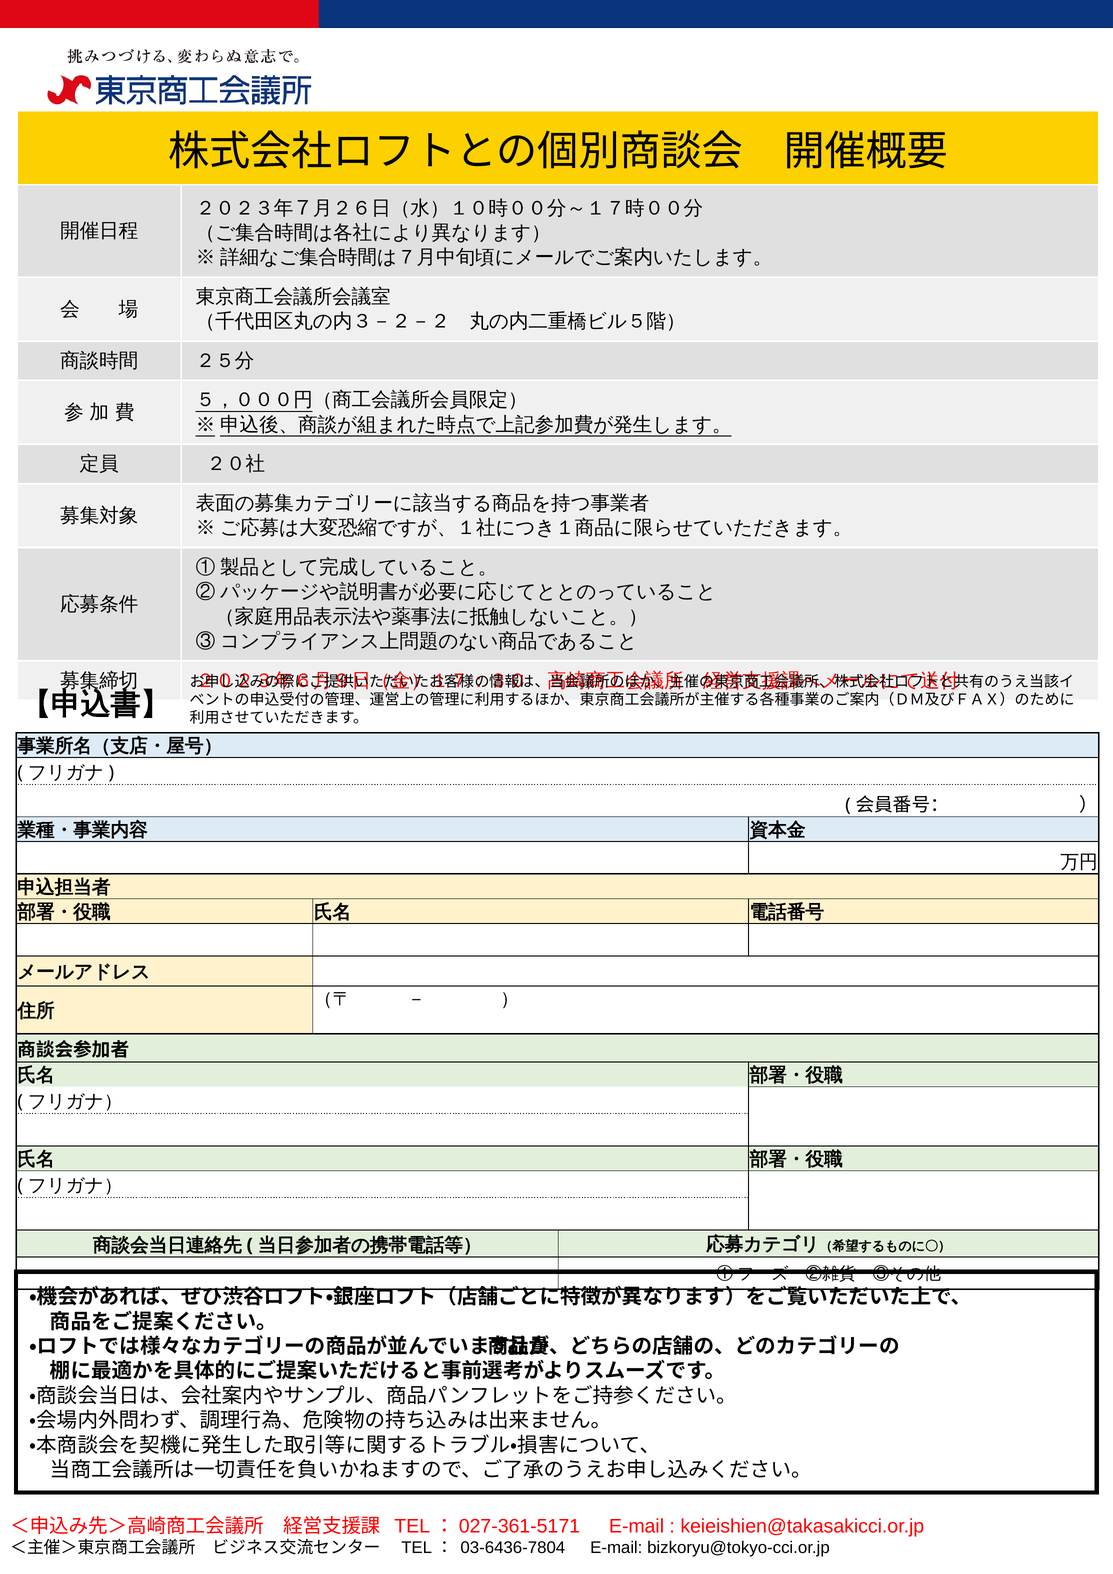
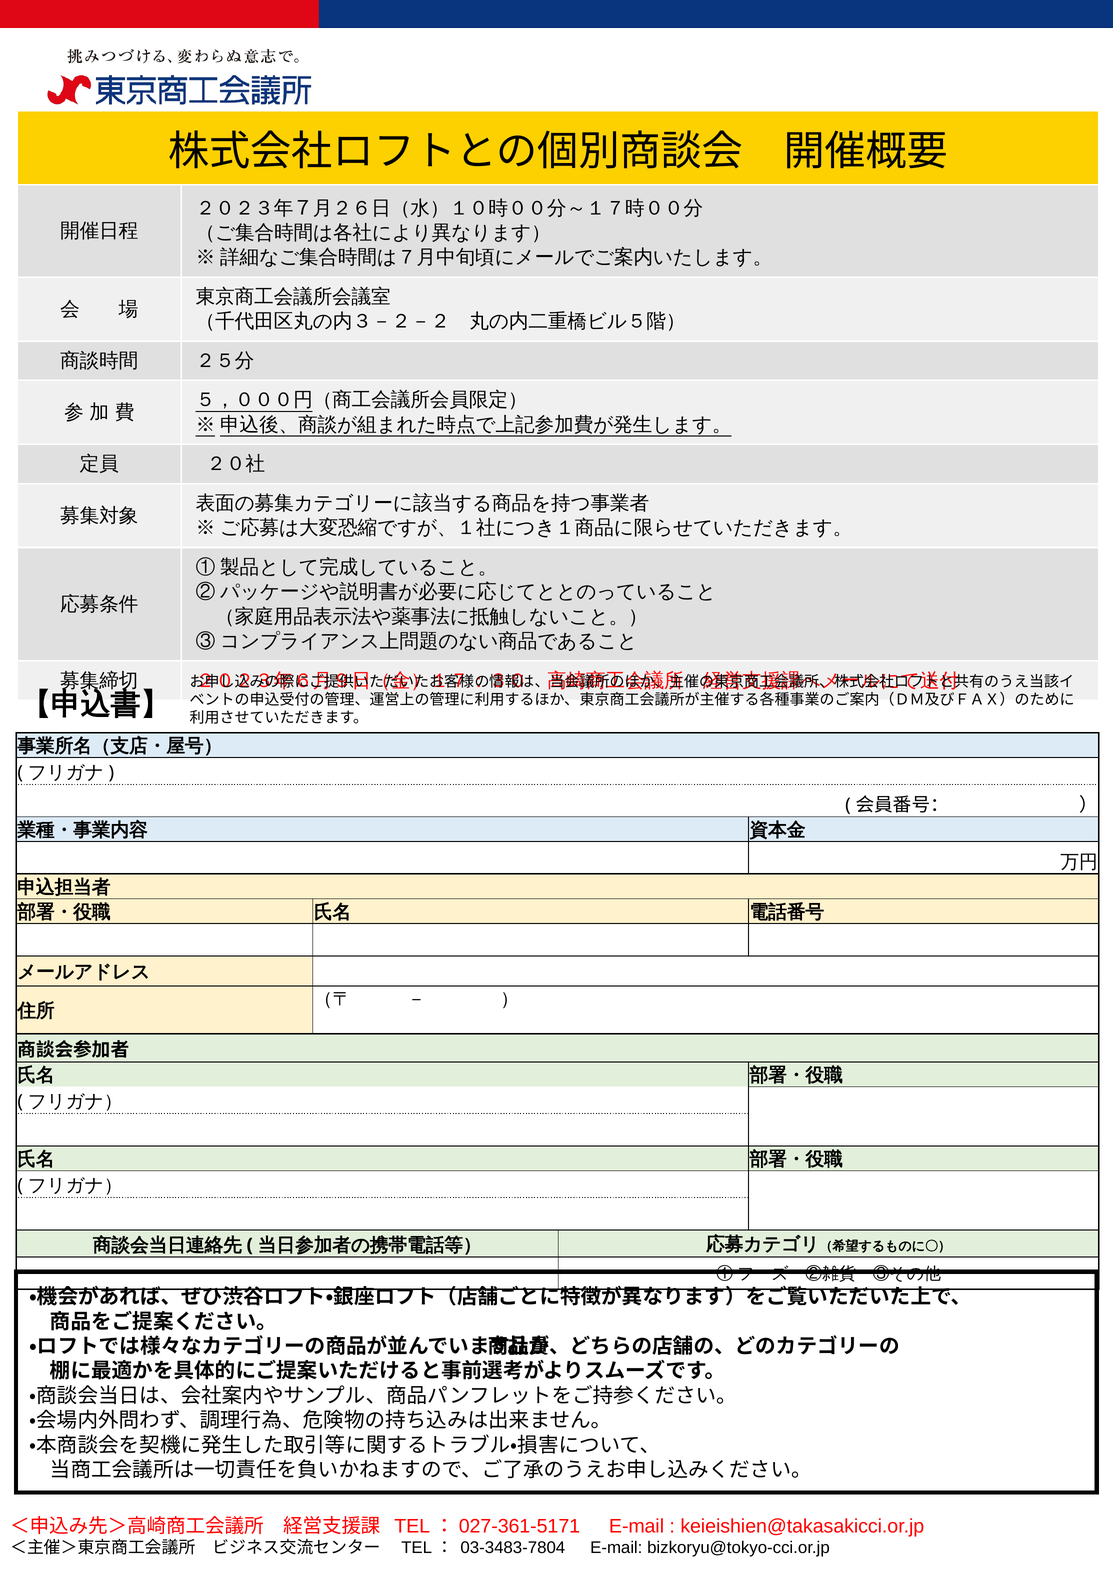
03-6436-7804: 03-6436-7804 -> 03-3483-7804 (513, 1548)
